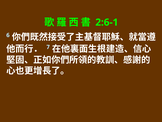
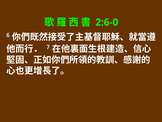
2:6-1: 2:6-1 -> 2:6-0 (107, 22)
